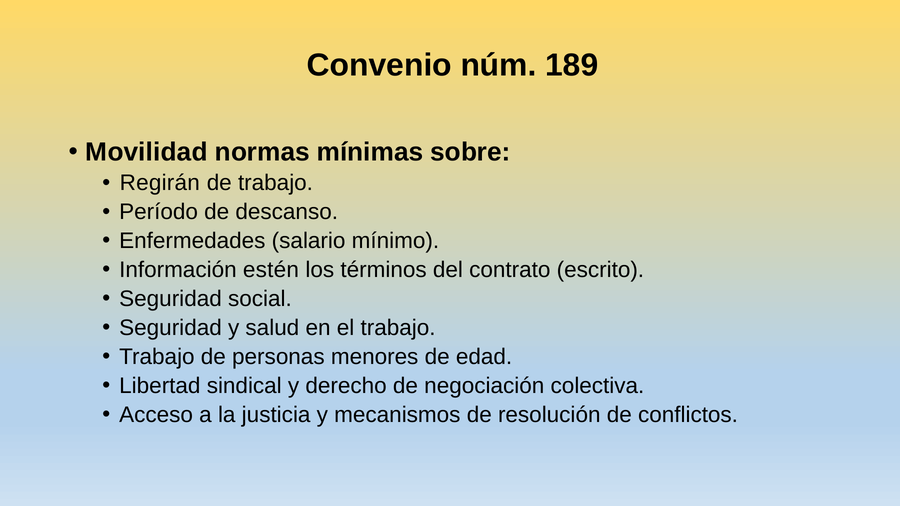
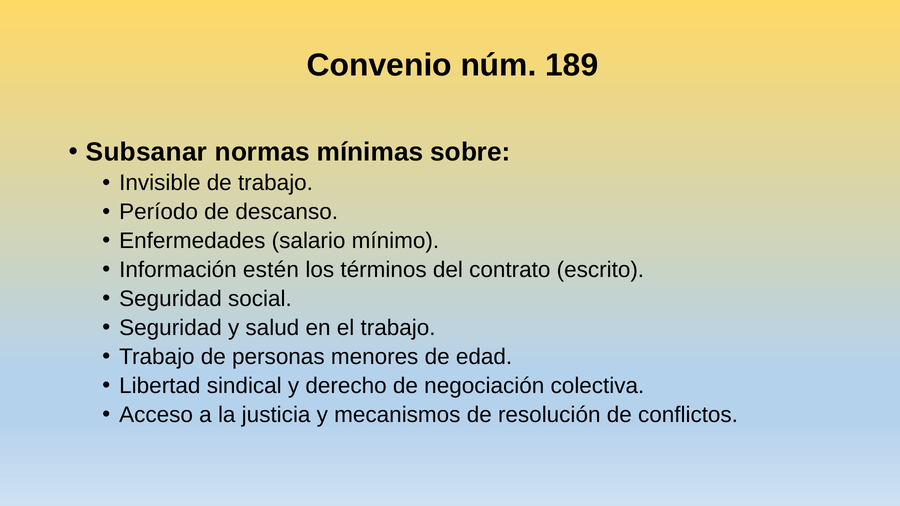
Movilidad: Movilidad -> Subsanar (147, 152)
Regirán: Regirán -> Invisible (160, 183)
